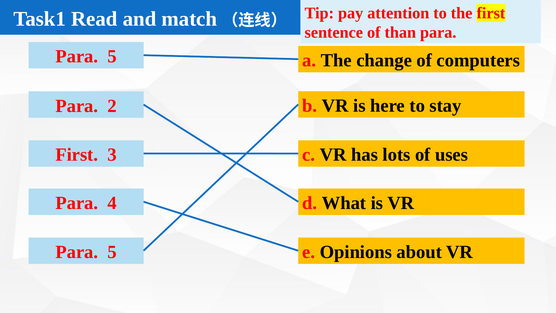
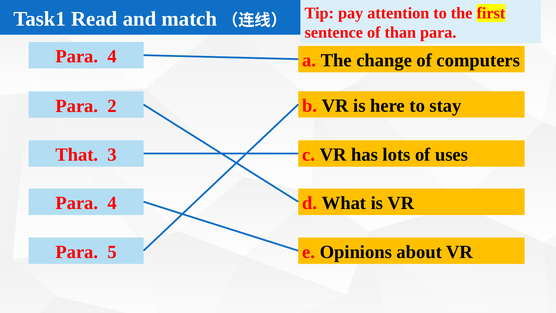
5: 5 -> 4 (112, 56)
First: First -> That (77, 155)
